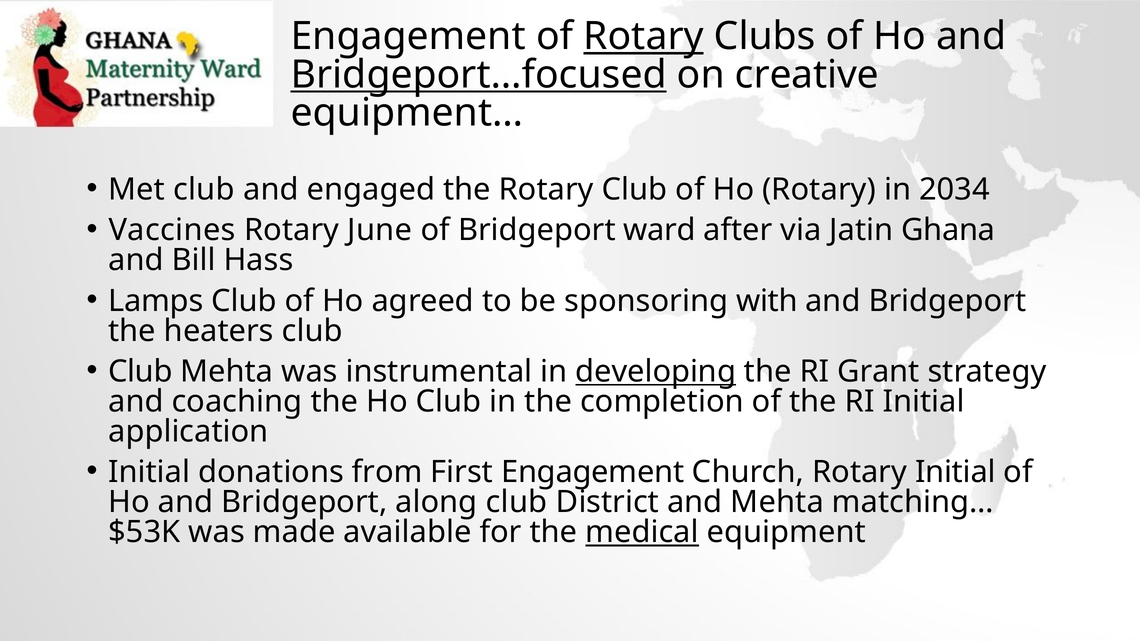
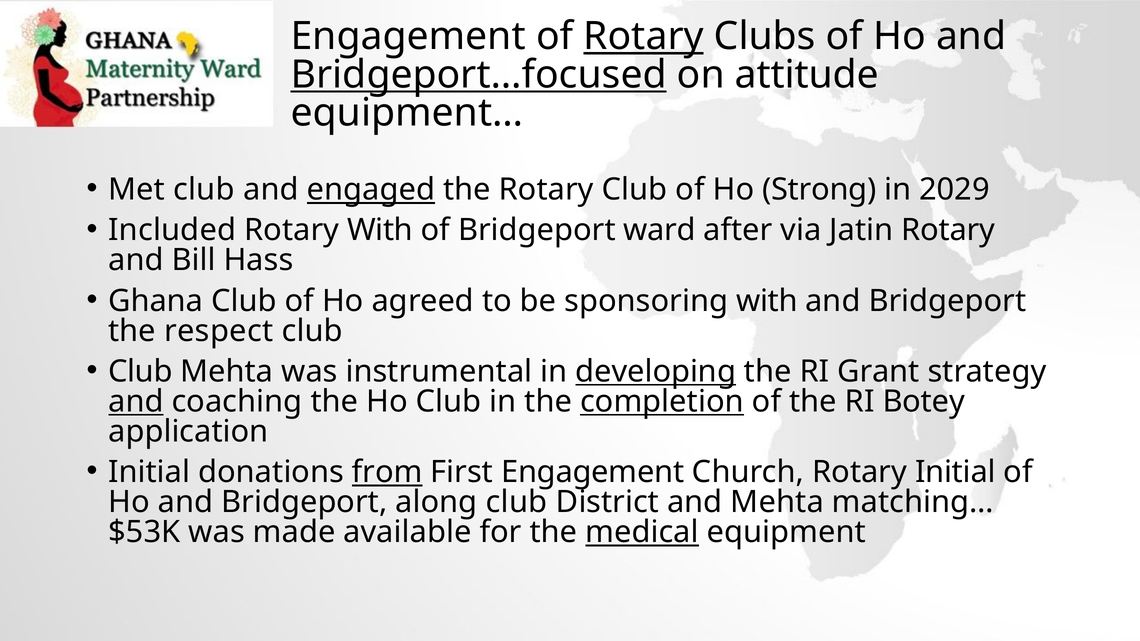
creative: creative -> attitude (807, 75)
engaged underline: none -> present (371, 190)
Ho Rotary: Rotary -> Strong (819, 190)
2034: 2034 -> 2029 (954, 190)
Vaccines: Vaccines -> Included (172, 230)
Rotary June: June -> With (380, 230)
Jatin Ghana: Ghana -> Rotary (948, 230)
Lamps: Lamps -> Ghana (156, 301)
heaters: heaters -> respect (219, 331)
and underline: none -> present (136, 402)
completion underline: none -> present (662, 402)
RI Initial: Initial -> Botey (924, 402)
from underline: none -> present (387, 472)
